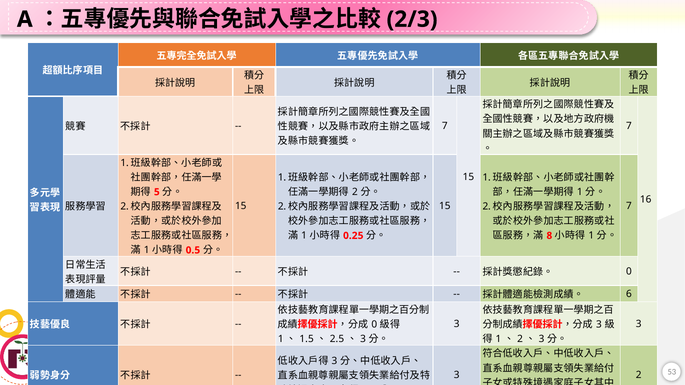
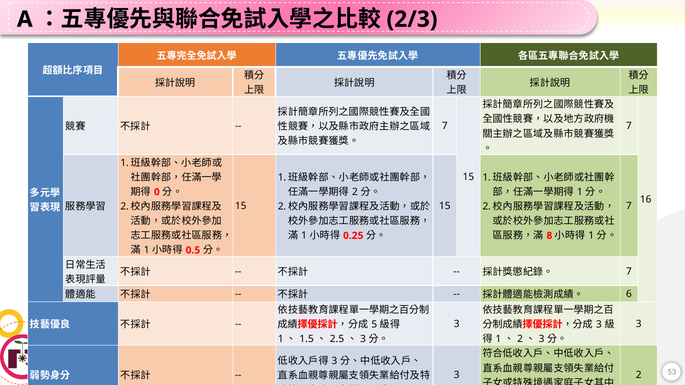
5: 5 -> 0 (157, 192)
0: 0 -> 7 (629, 272)
0: 0 -> 5 (374, 325)
